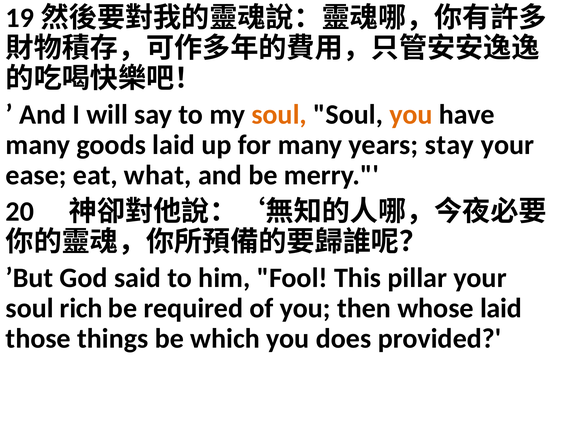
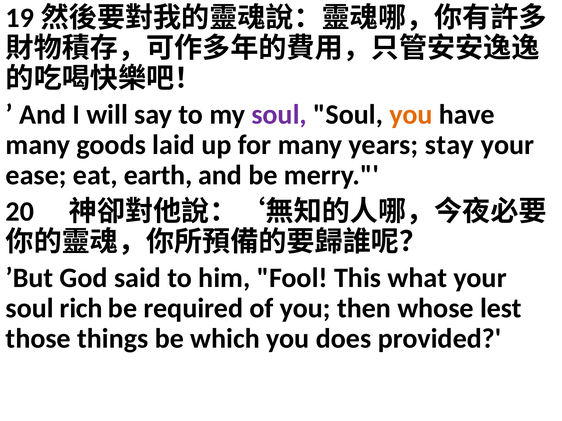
soul colour: orange -> purple (279, 115)
what: what -> earth (158, 175)
pillar: pillar -> what (417, 278)
whose laid: laid -> lest (501, 309)
